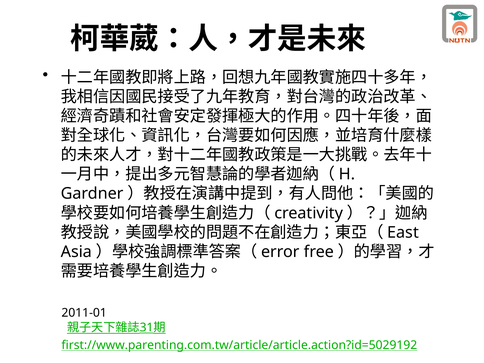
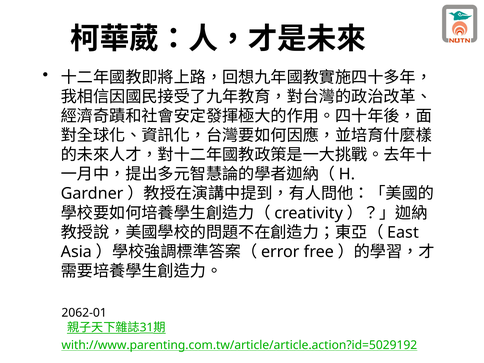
2011-01: 2011-01 -> 2062-01 (84, 313)
first://www.parenting.com.tw/article/article.action?id=5029192: first://www.parenting.com.tw/article/article.action?id=5029192 -> with://www.parenting.com.tw/article/article.action?id=5029192 (239, 345)
